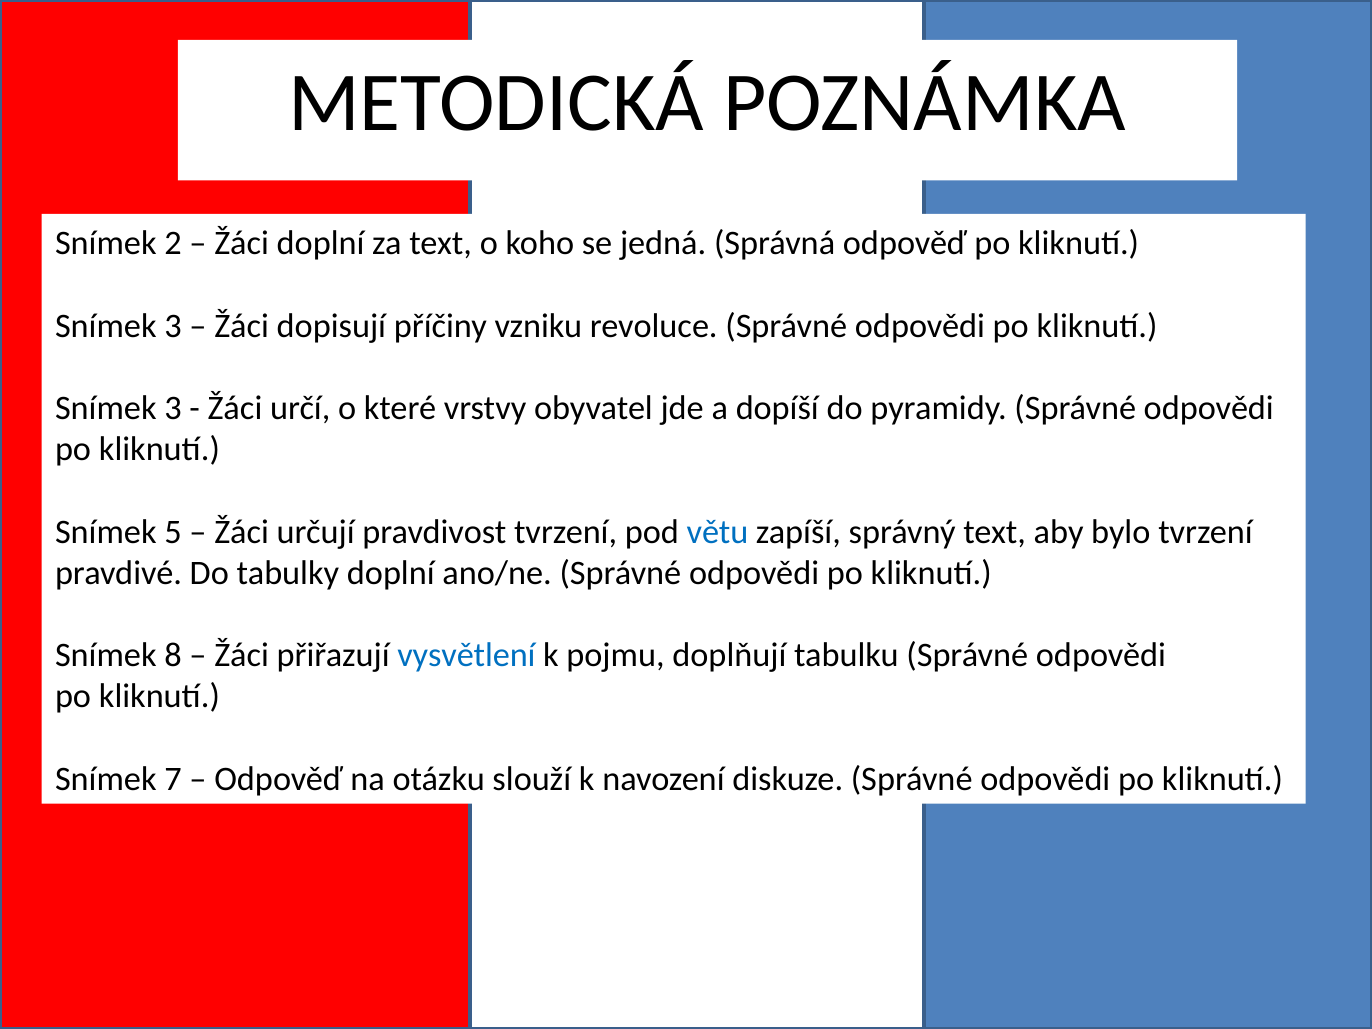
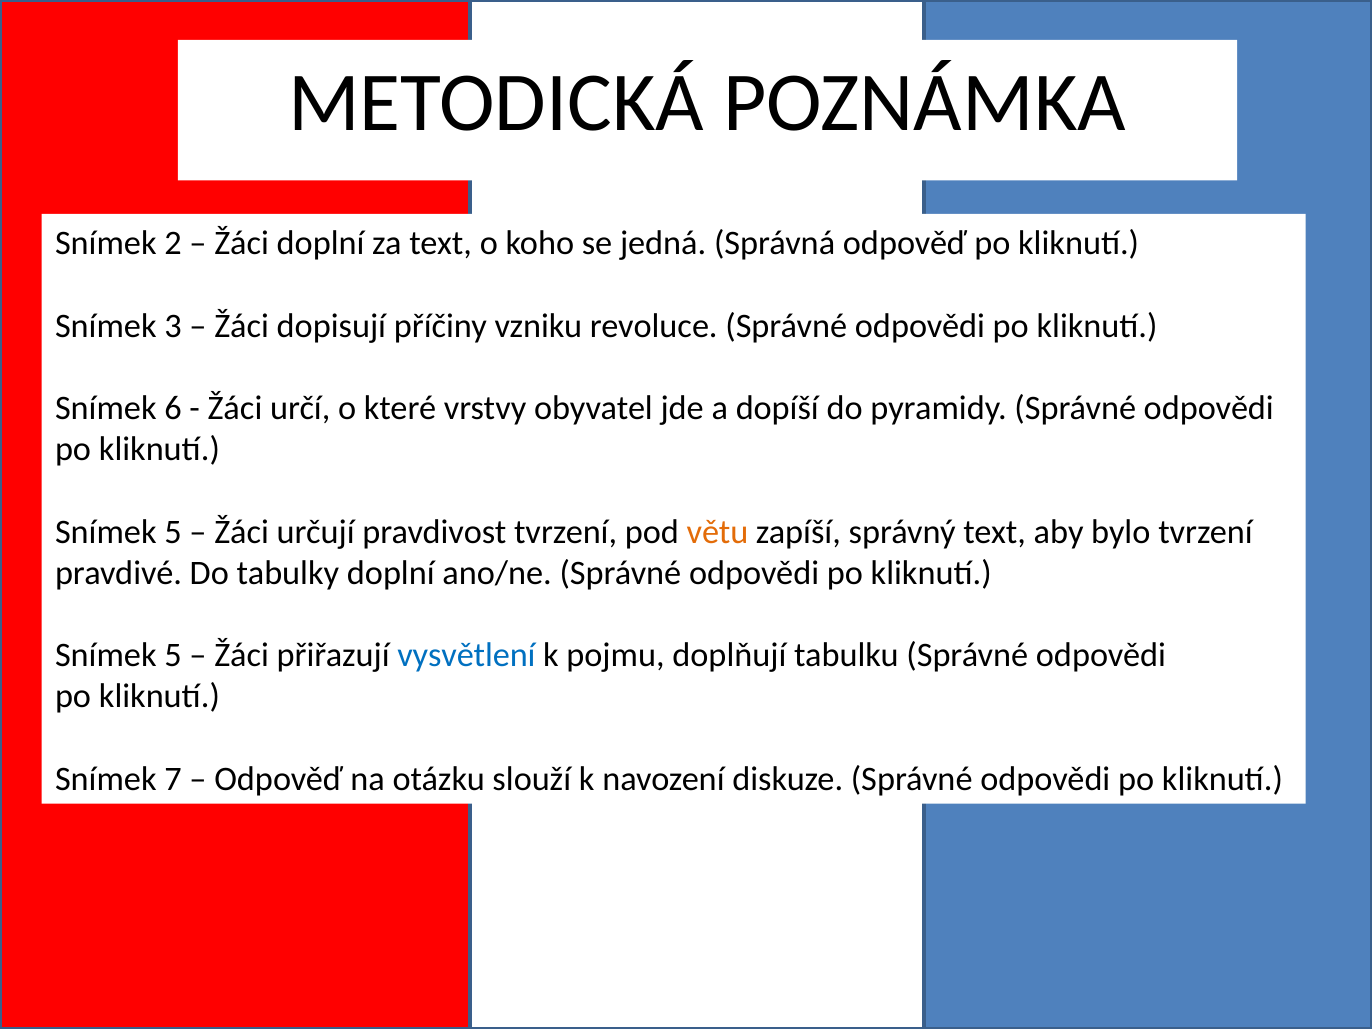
3: 3 -> 6 (173, 408)
větu colour: blue -> orange (718, 532)
8: 8 -> 5 (173, 655)
